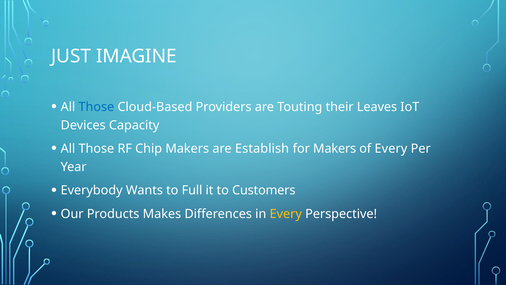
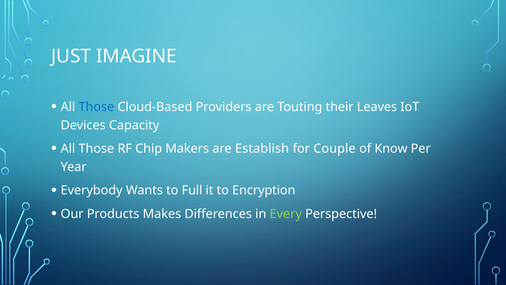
for Makers: Makers -> Couple (335, 148)
of Every: Every -> Know (391, 148)
Customers: Customers -> Encryption (264, 190)
Every colour: yellow -> light green (286, 214)
